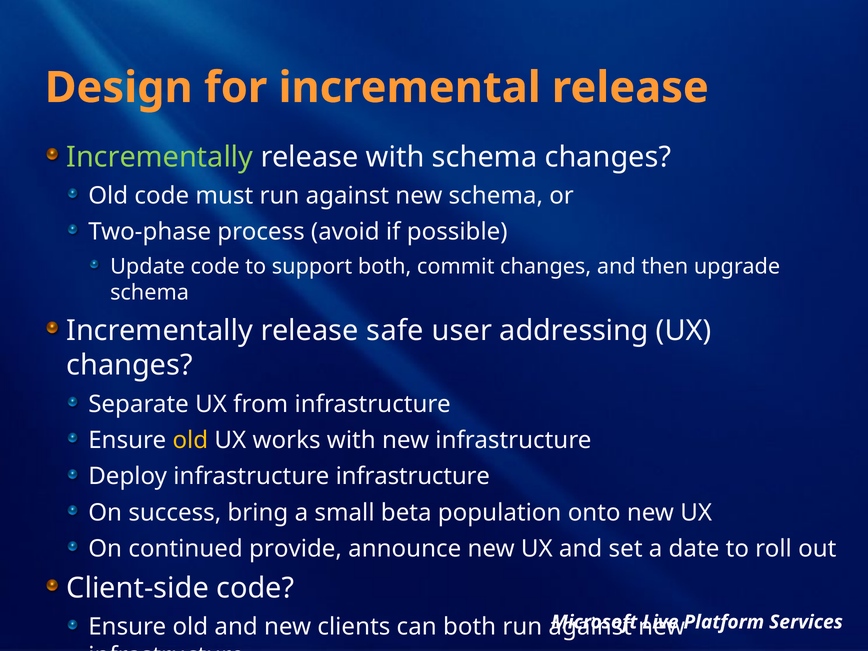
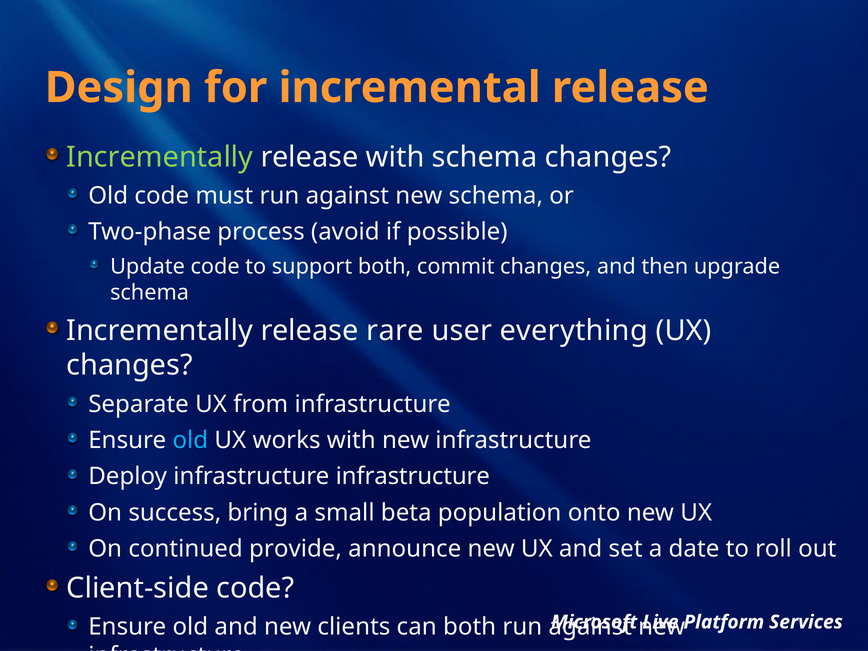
safe: safe -> rare (395, 331)
addressing: addressing -> everything (574, 331)
old colour: yellow -> light blue (190, 440)
